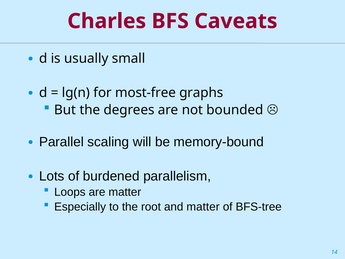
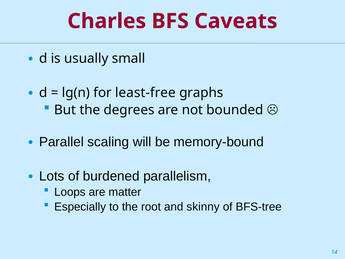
most-free: most-free -> least-free (145, 93)
and matter: matter -> skinny (203, 207)
